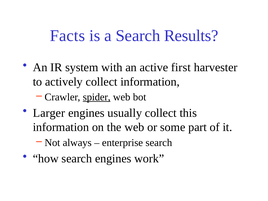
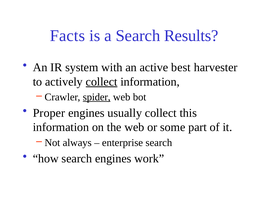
first: first -> best (181, 67)
collect underline: none -> present (102, 82)
Larger: Larger -> Proper (49, 113)
